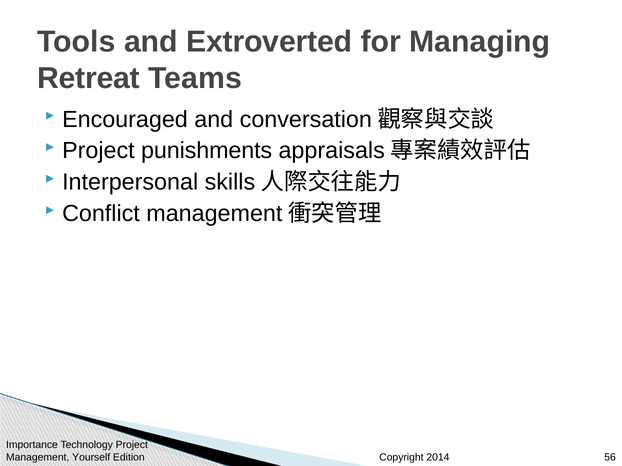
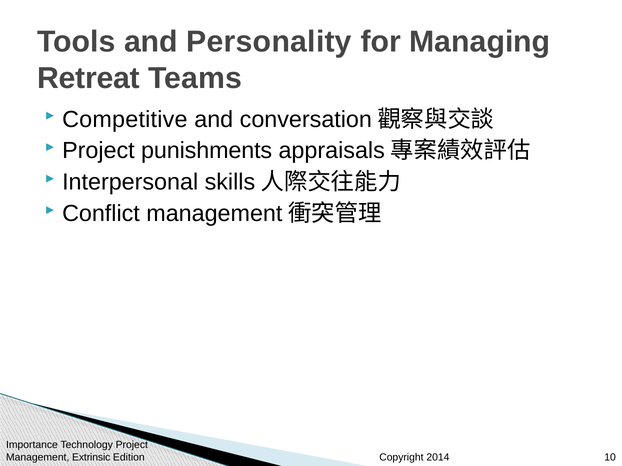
Extroverted: Extroverted -> Personality (269, 42)
Encouraged: Encouraged -> Competitive (125, 119)
Yourself: Yourself -> Extrinsic (91, 458)
56: 56 -> 10 (610, 458)
